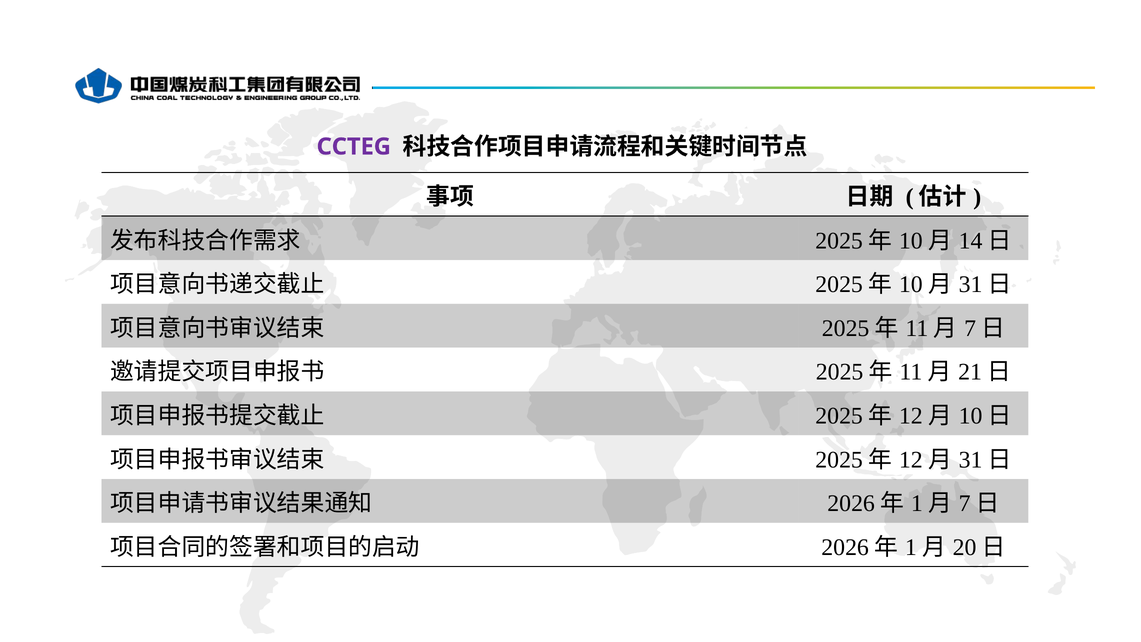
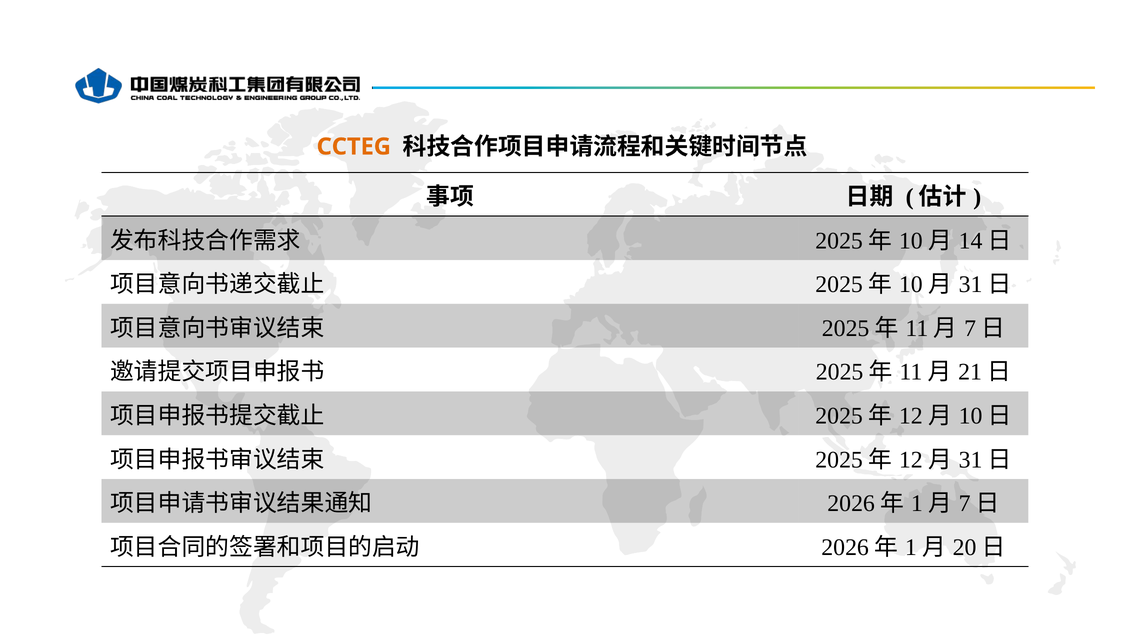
CCTEG colour: purple -> orange (354, 147)
